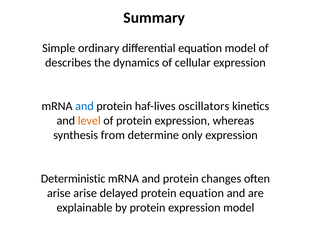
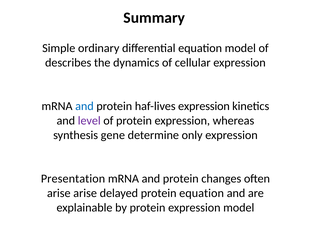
haf-lives oscillators: oscillators -> expression (204, 106)
level colour: orange -> purple (89, 121)
from: from -> gene (113, 135)
Deterministic: Deterministic -> Presentation (73, 179)
